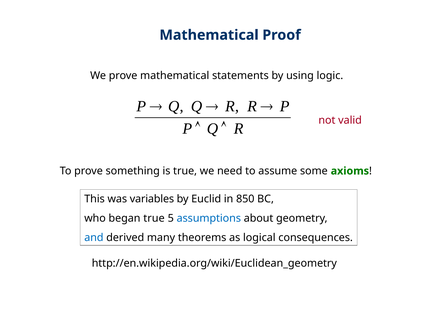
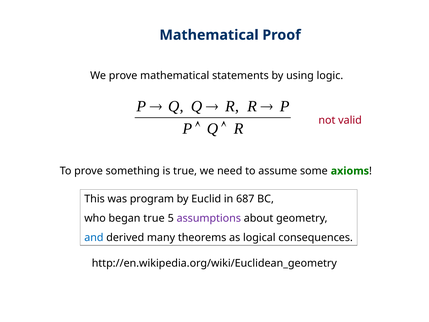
variables: variables -> program (152, 199)
850: 850 -> 687 (245, 199)
assumptions colour: blue -> purple (209, 218)
